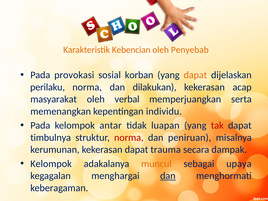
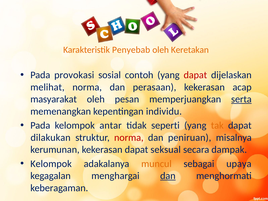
Kebencian: Kebencian -> Penyebab (131, 50)
Penyebab: Penyebab -> Keretakan (190, 50)
korban: korban -> contoh (139, 75)
dapat colour: orange -> red (195, 75)
perilaku: perilaku -> melihat (47, 87)
dilakukan: dilakukan -> perasaan (155, 87)
verbal: verbal -> pesan (127, 99)
serta underline: none -> present (241, 99)
luapan: luapan -> seperti (165, 125)
tak colour: red -> orange (217, 125)
timbulnya: timbulnya -> dilakukan (51, 138)
trauma: trauma -> seksual (166, 150)
